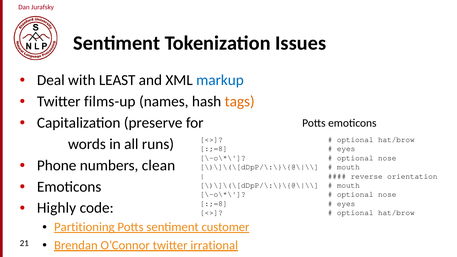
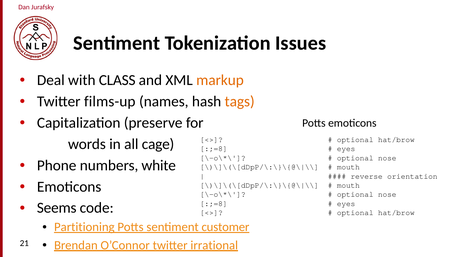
LEAST: LEAST -> CLASS (117, 80)
markup colour: blue -> orange (220, 80)
runs: runs -> cage (158, 144)
clean: clean -> white (159, 165)
Highly: Highly -> Seems (57, 208)
